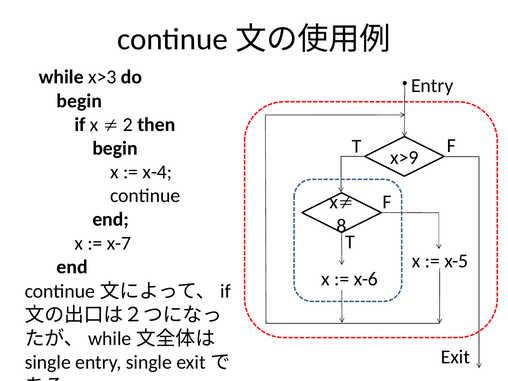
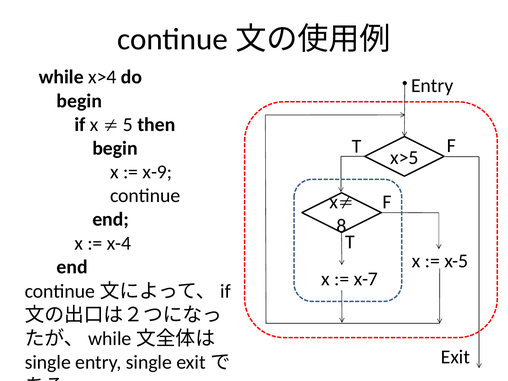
x>3: x>3 -> x>4 (102, 77)
2: 2 -> 5 (128, 125)
x>9: x>9 -> x>5 (404, 158)
x-4: x-4 -> x-9 (157, 172)
x-7: x-7 -> x-4 (119, 243)
x-6: x-6 -> x-7 (366, 279)
